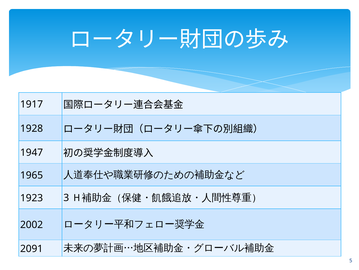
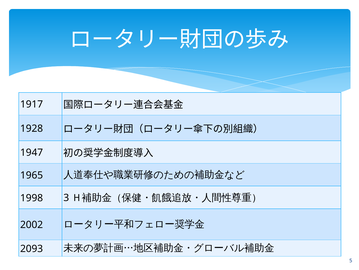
1923: 1923 -> 1998 (32, 197)
2091: 2091 -> 2093 (32, 248)
